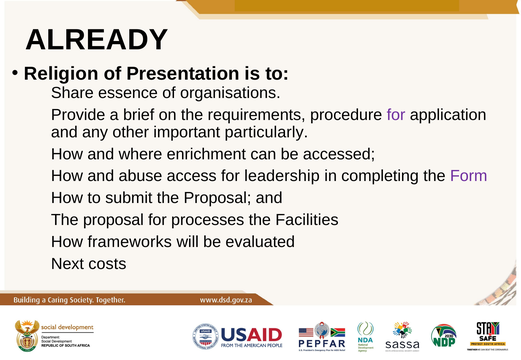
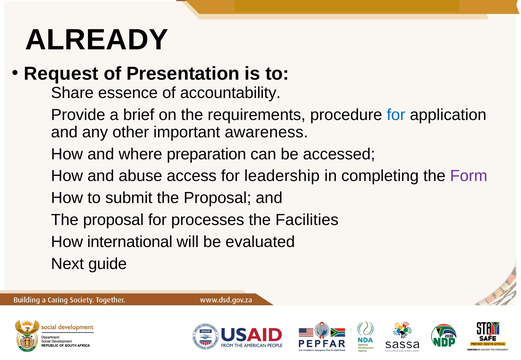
Religion: Religion -> Request (61, 74)
organisations: organisations -> accountability (230, 93)
for colour: purple -> blue (396, 115)
particularly: particularly -> awareness (266, 132)
enrichment: enrichment -> preparation (206, 154)
frameworks: frameworks -> international (130, 242)
costs: costs -> guide (108, 264)
